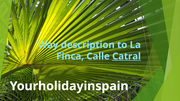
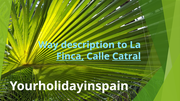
Finca underline: none -> present (70, 56)
